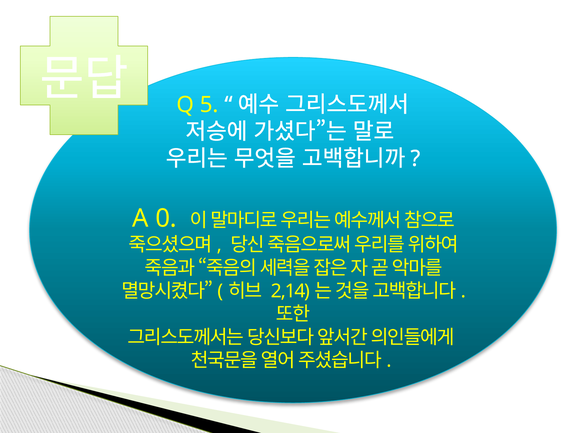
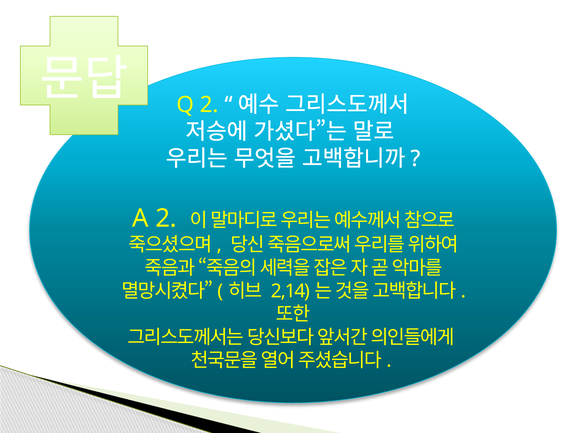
Q 5: 5 -> 2 (209, 105)
A 0: 0 -> 2 (166, 218)
